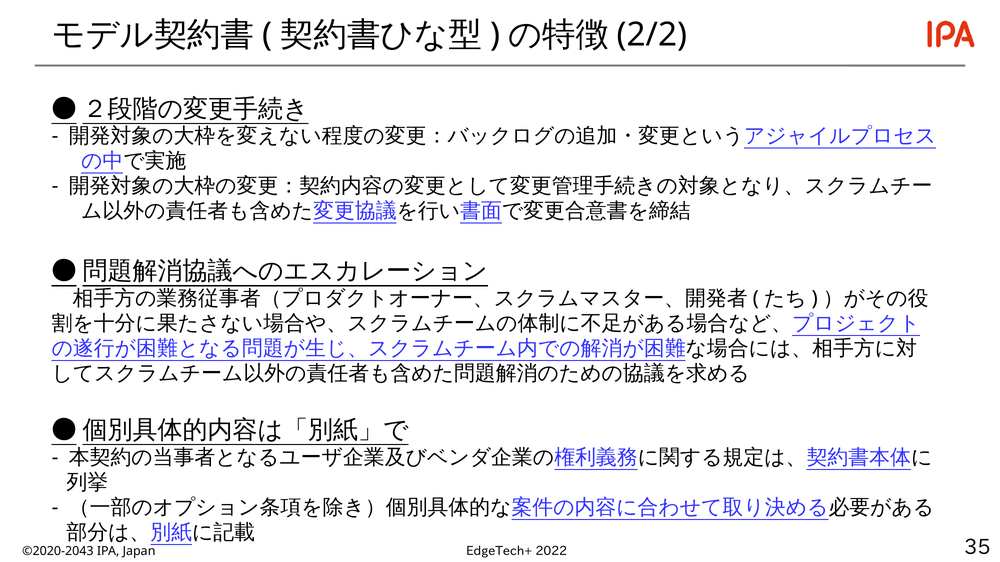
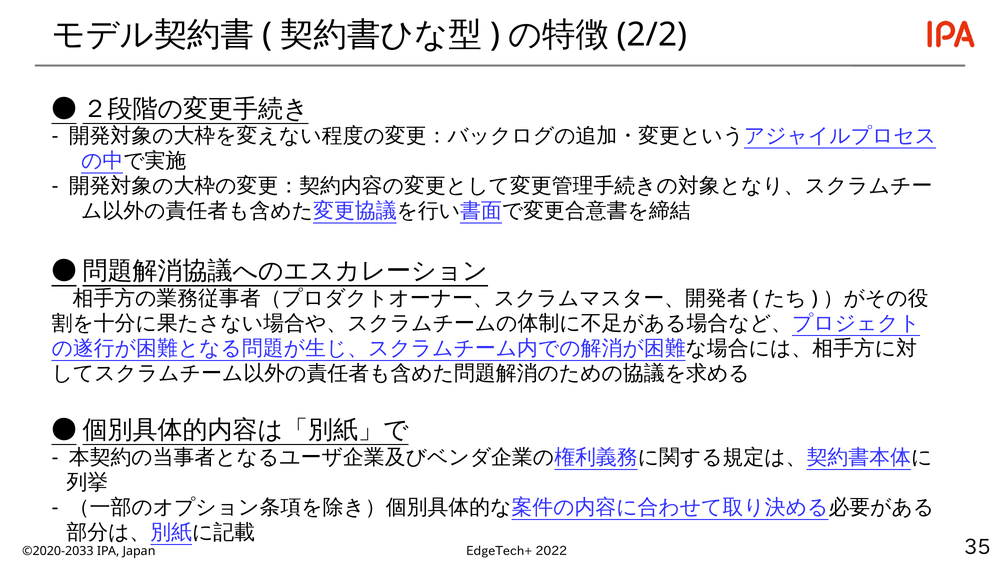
©2020-2043: ©2020-2043 -> ©2020-2033 (58, 552)
